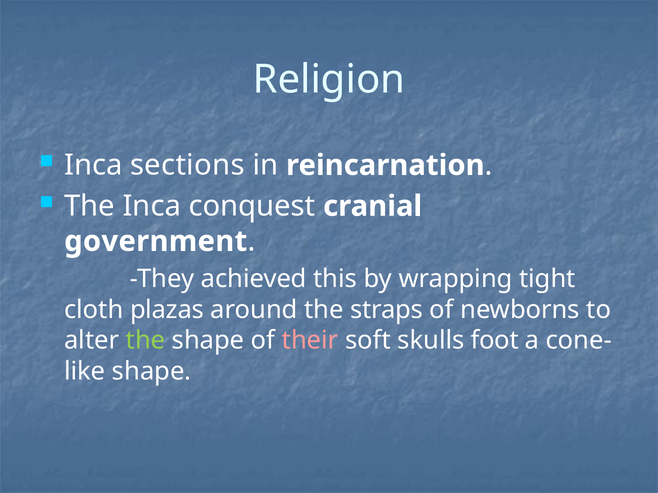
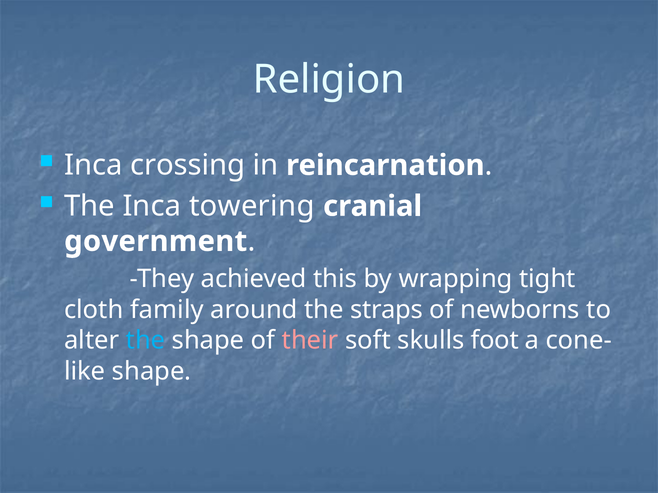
sections: sections -> crossing (188, 165)
conquest: conquest -> towering (252, 206)
plazas: plazas -> family (167, 310)
the colour: light green -> light blue (146, 341)
